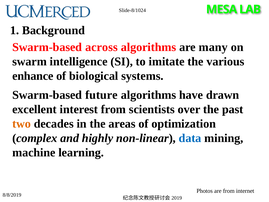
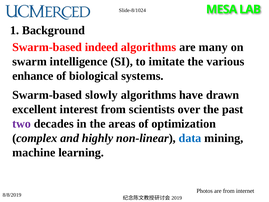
across: across -> indeed (102, 47)
future: future -> slowly (101, 95)
two colour: orange -> purple (22, 124)
